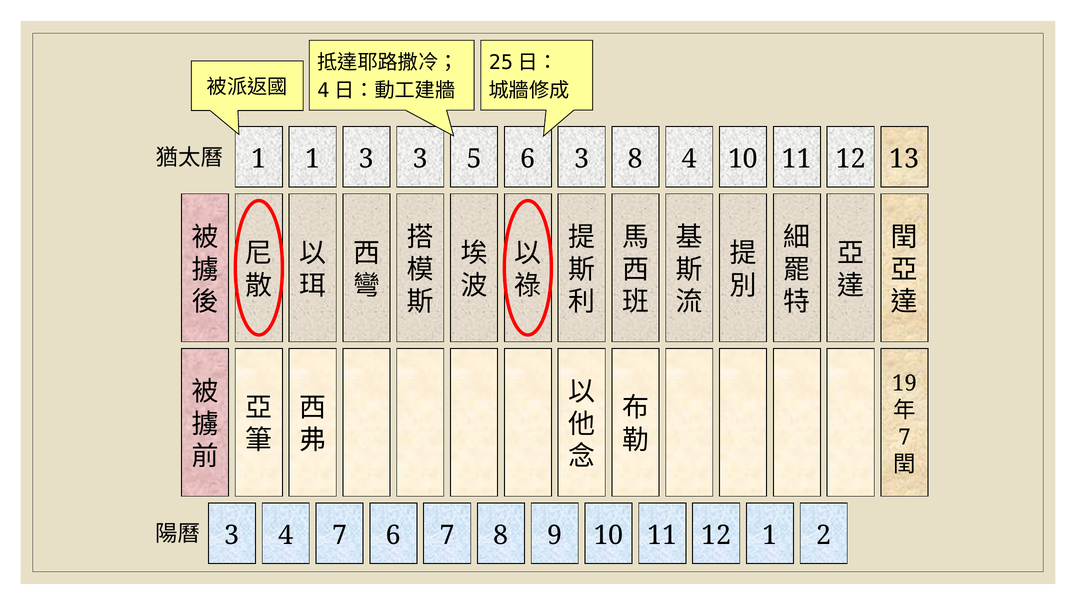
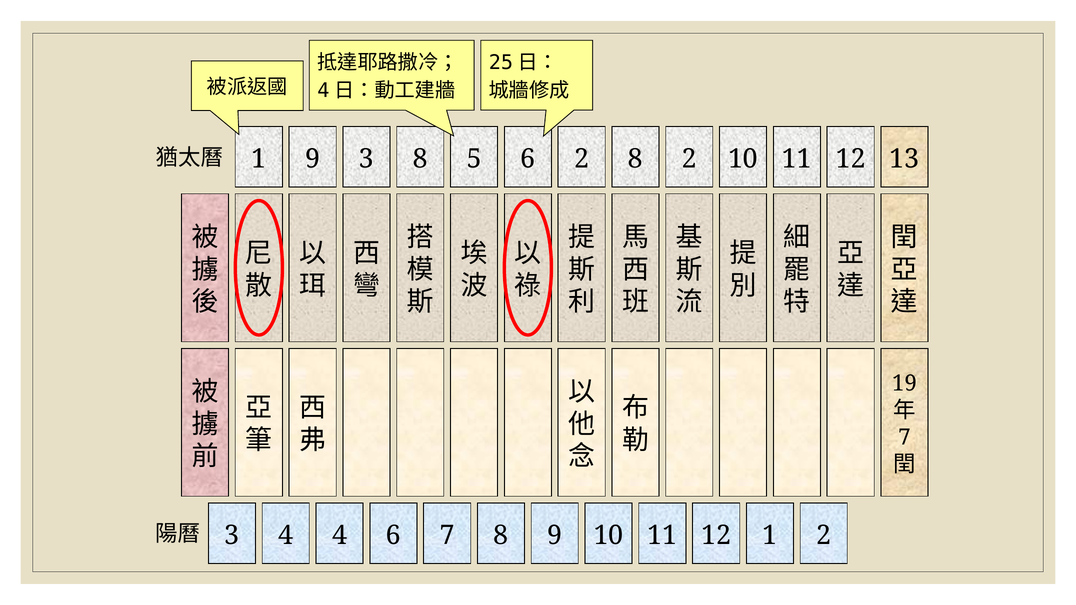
1 1: 1 -> 9 (313, 159)
3 3: 3 -> 8 (420, 159)
6 3: 3 -> 2 (582, 159)
8 4: 4 -> 2 (689, 159)
4 7: 7 -> 4 (340, 535)
